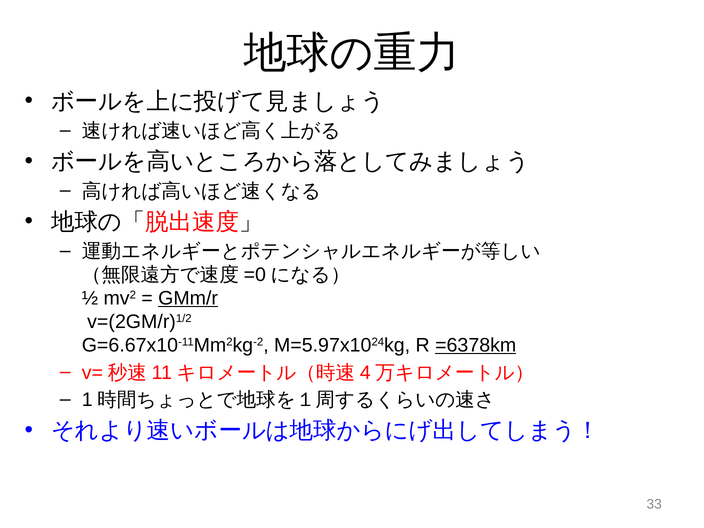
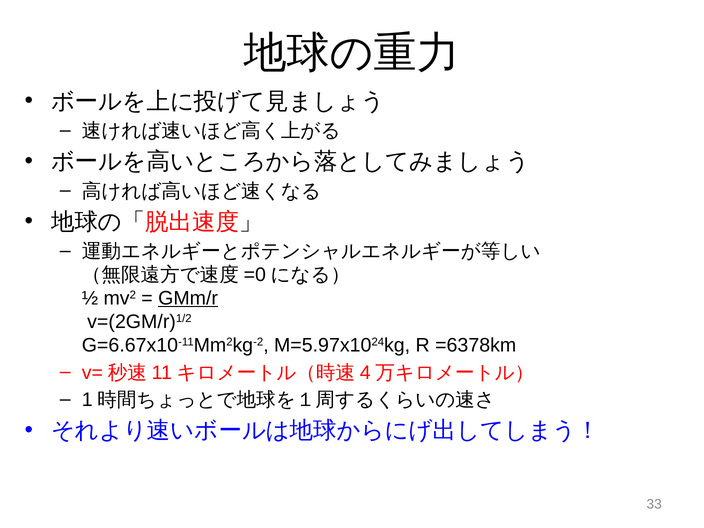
=6378km underline: present -> none (476, 345)
